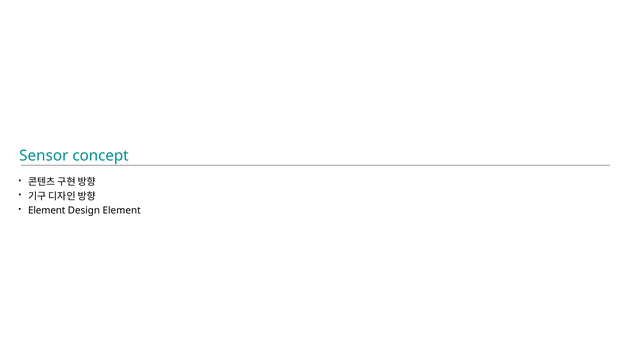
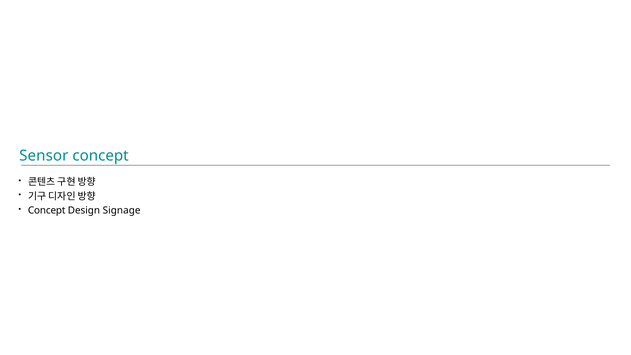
Element: Element -> Concept (47, 211)
Design Element: Element -> Signage (122, 211)
